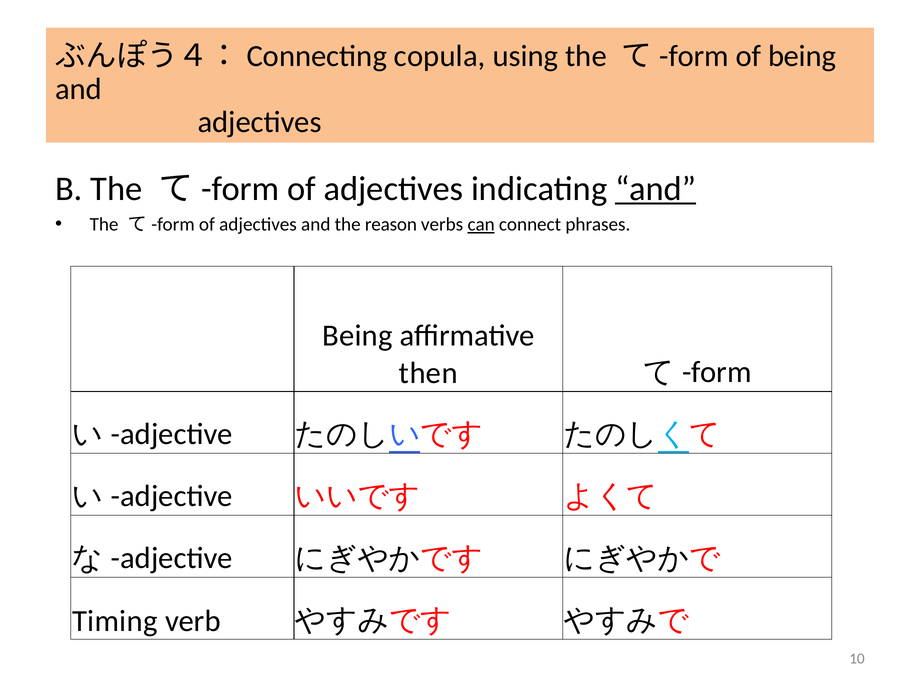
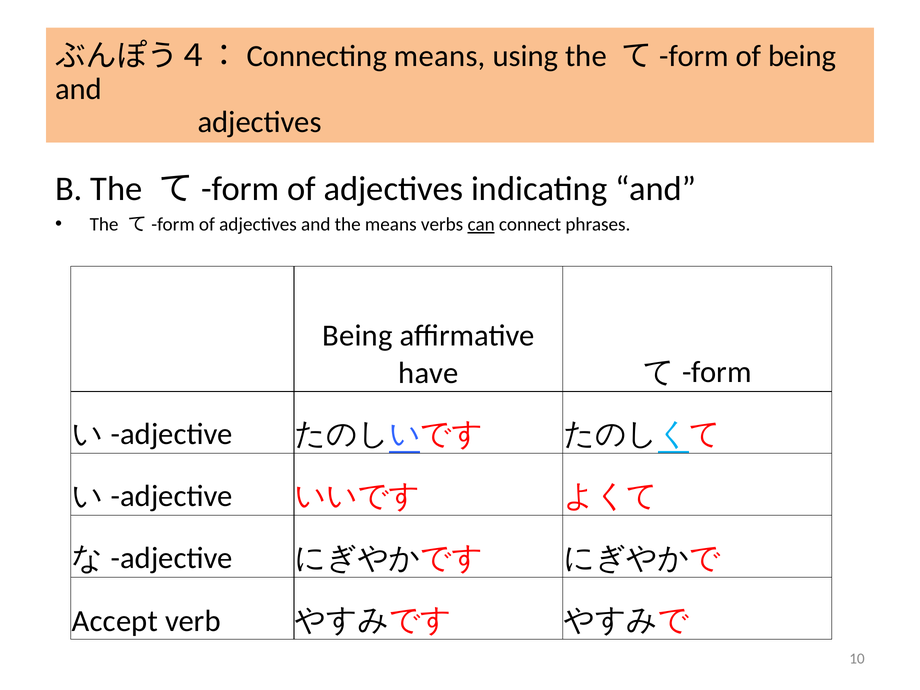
copula: copula -> means (440, 56)
and underline: present -> none (656, 189)
the reason: reason -> means (391, 224)
then: then -> have (428, 373)
Timing: Timing -> Accept (115, 621)
